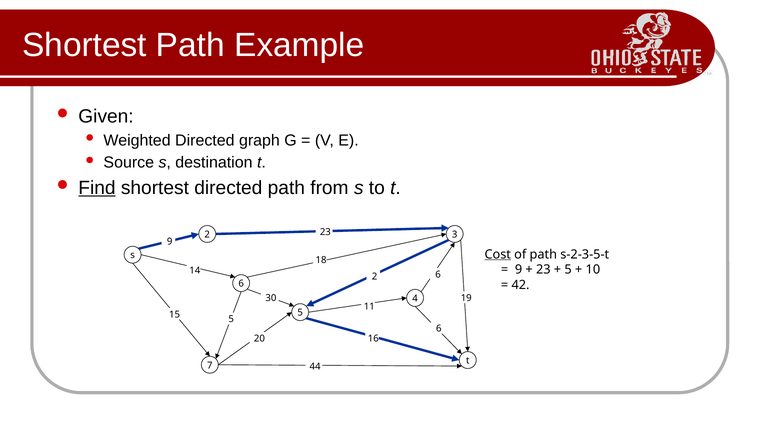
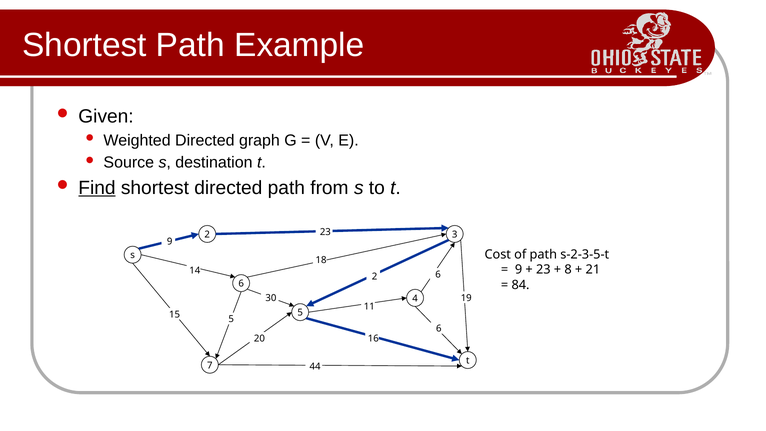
Cost underline: present -> none (498, 254)
5: 5 -> 8 (568, 270)
10: 10 -> 21 (593, 270)
42: 42 -> 84 (521, 285)
